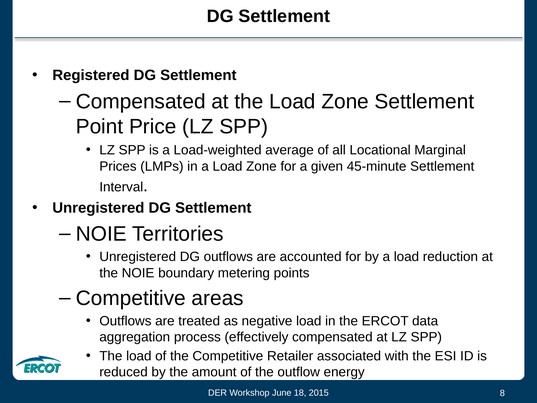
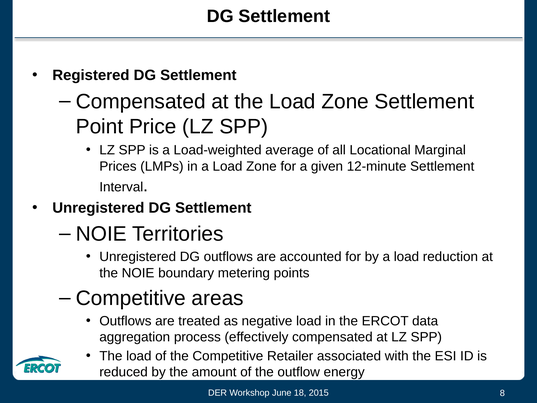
45-minute: 45-minute -> 12-minute (377, 166)
